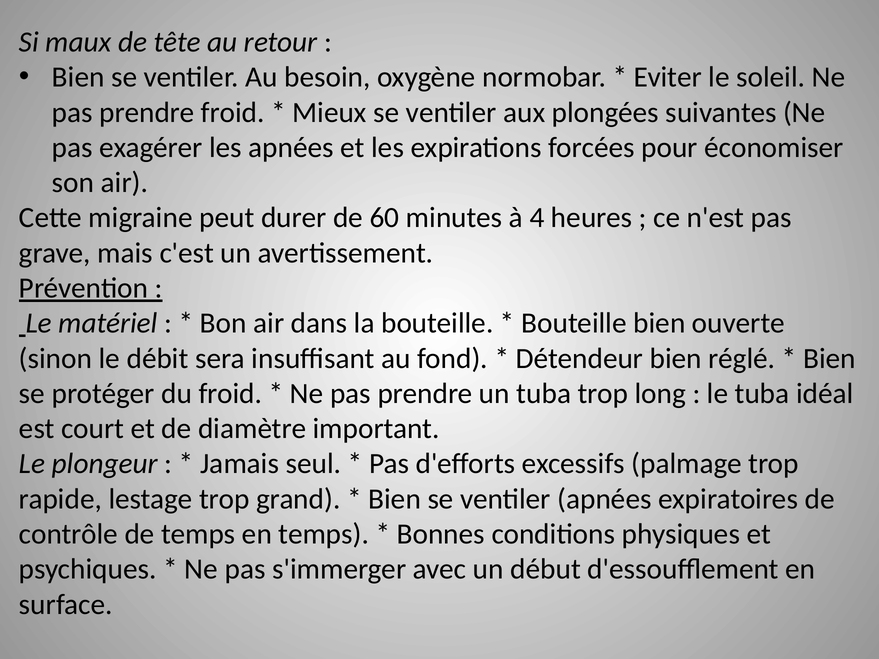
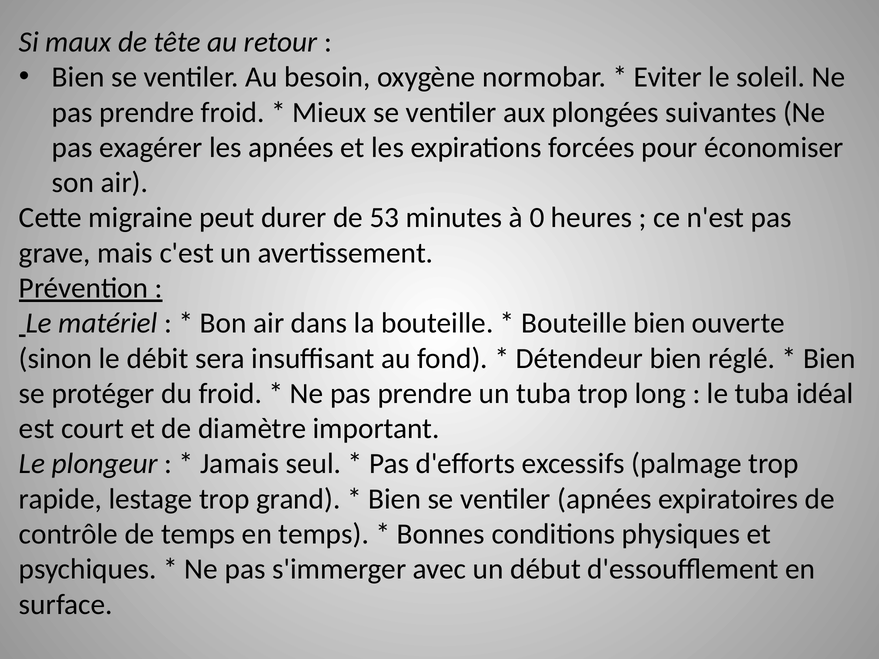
60: 60 -> 53 (384, 218)
4: 4 -> 0 (537, 218)
